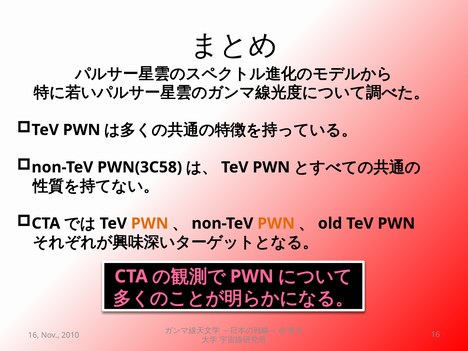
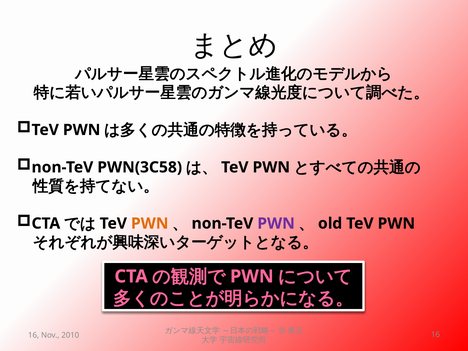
PWN colour: orange -> purple (276, 223)
